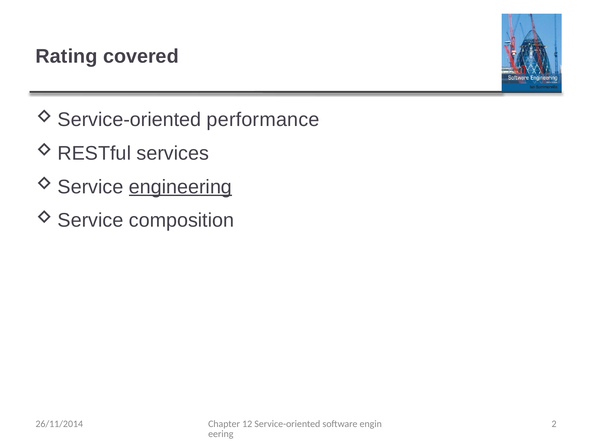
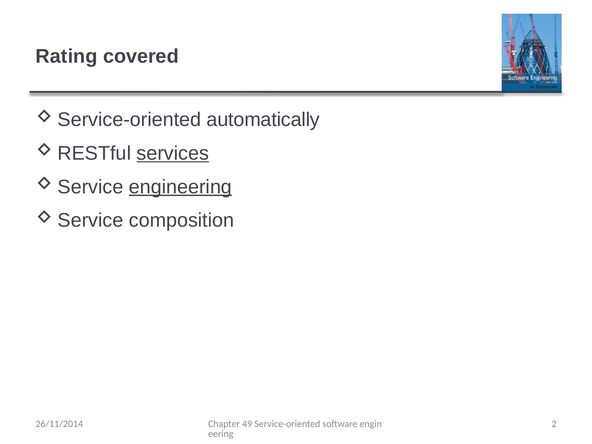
performance: performance -> automatically (263, 120)
services underline: none -> present (173, 153)
12: 12 -> 49 (247, 424)
